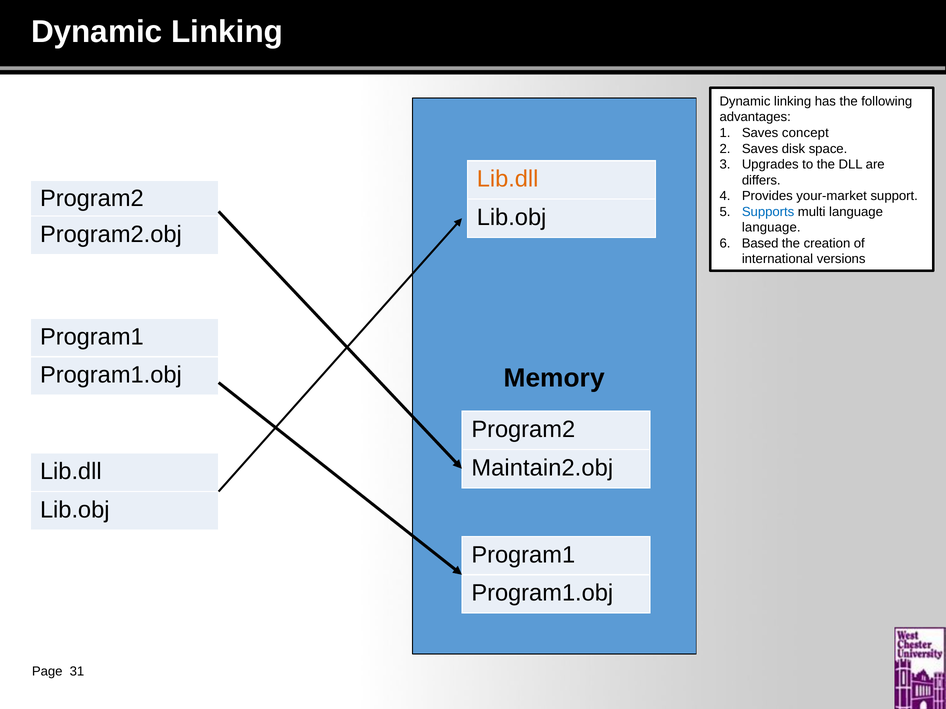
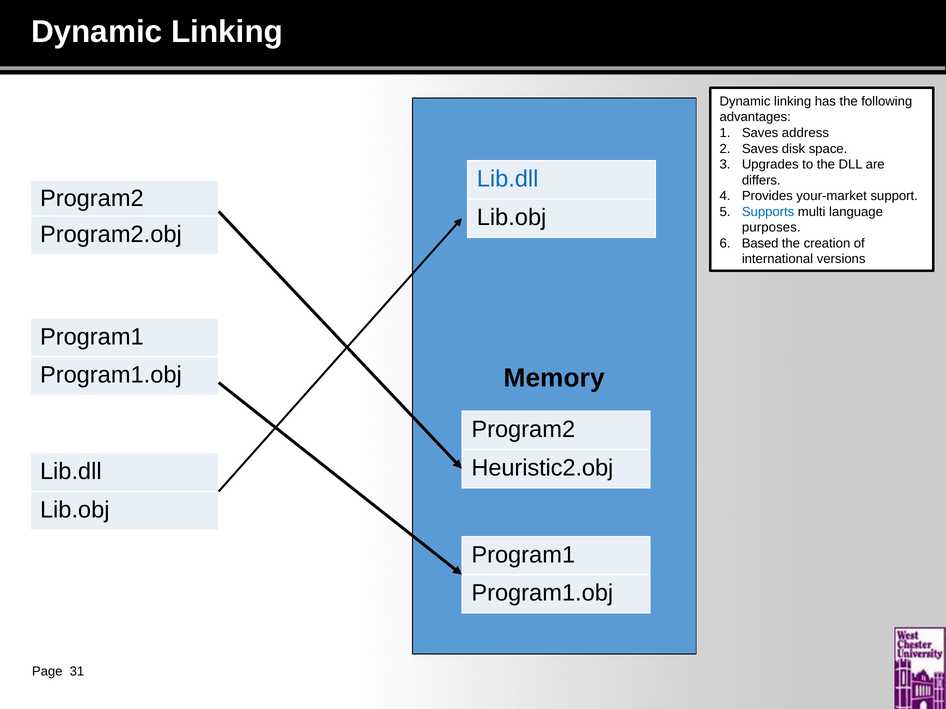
concept: concept -> address (805, 133)
Lib.dll colour: orange -> blue (508, 179)
language: language -> purposes (771, 228)
Maintain2.obj: Maintain2.obj -> Heuristic2.obj (542, 468)
